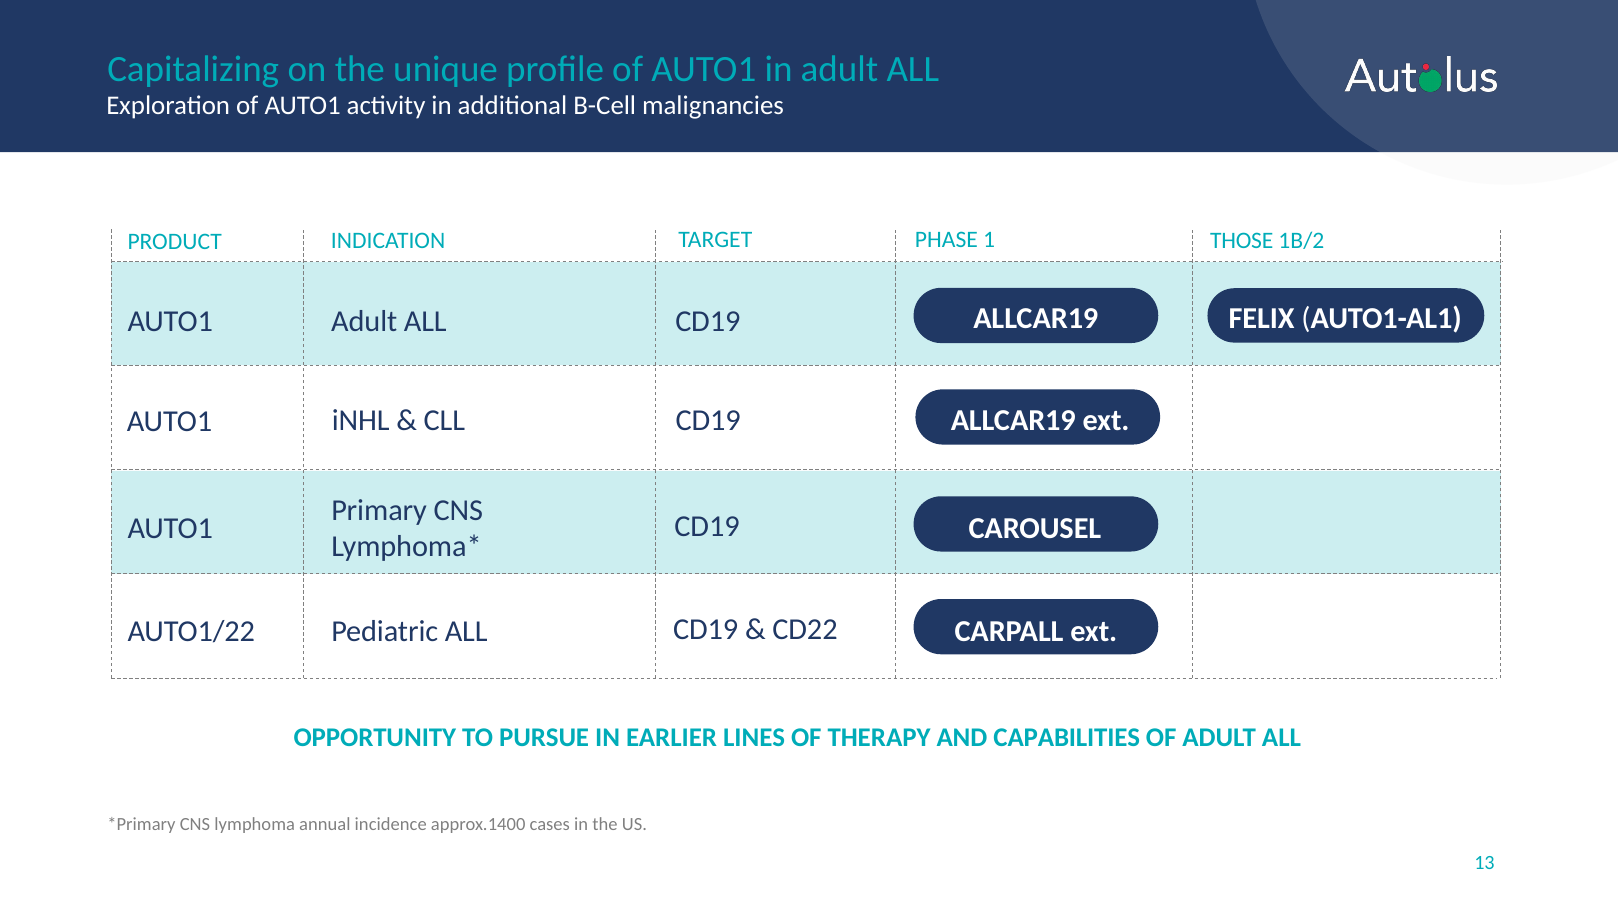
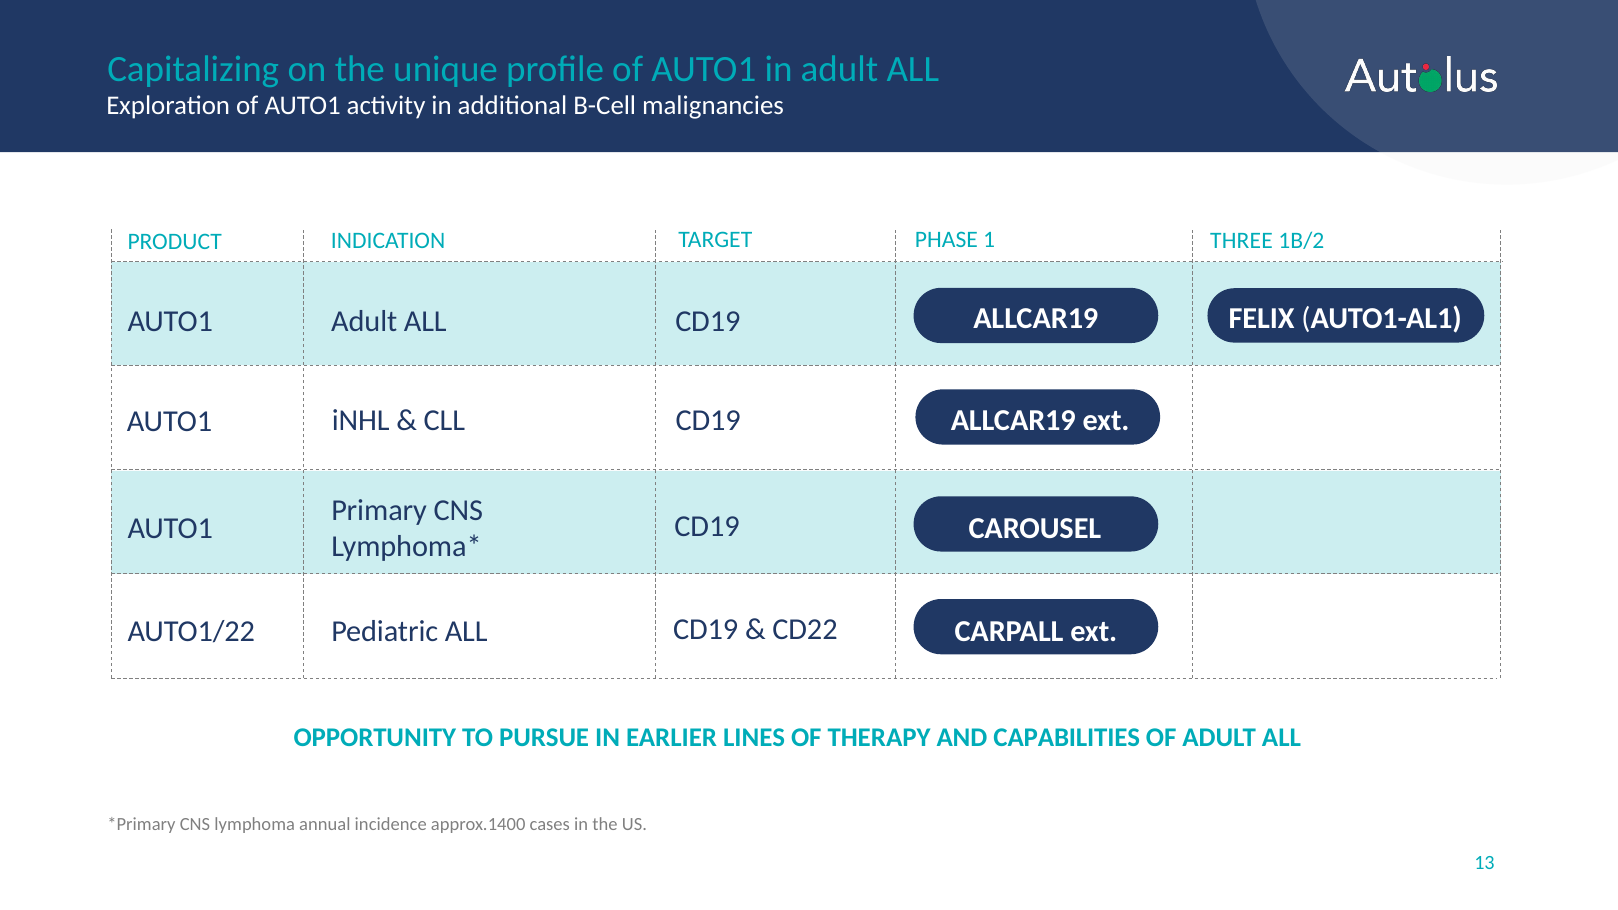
THOSE: THOSE -> THREE (1242, 240)
